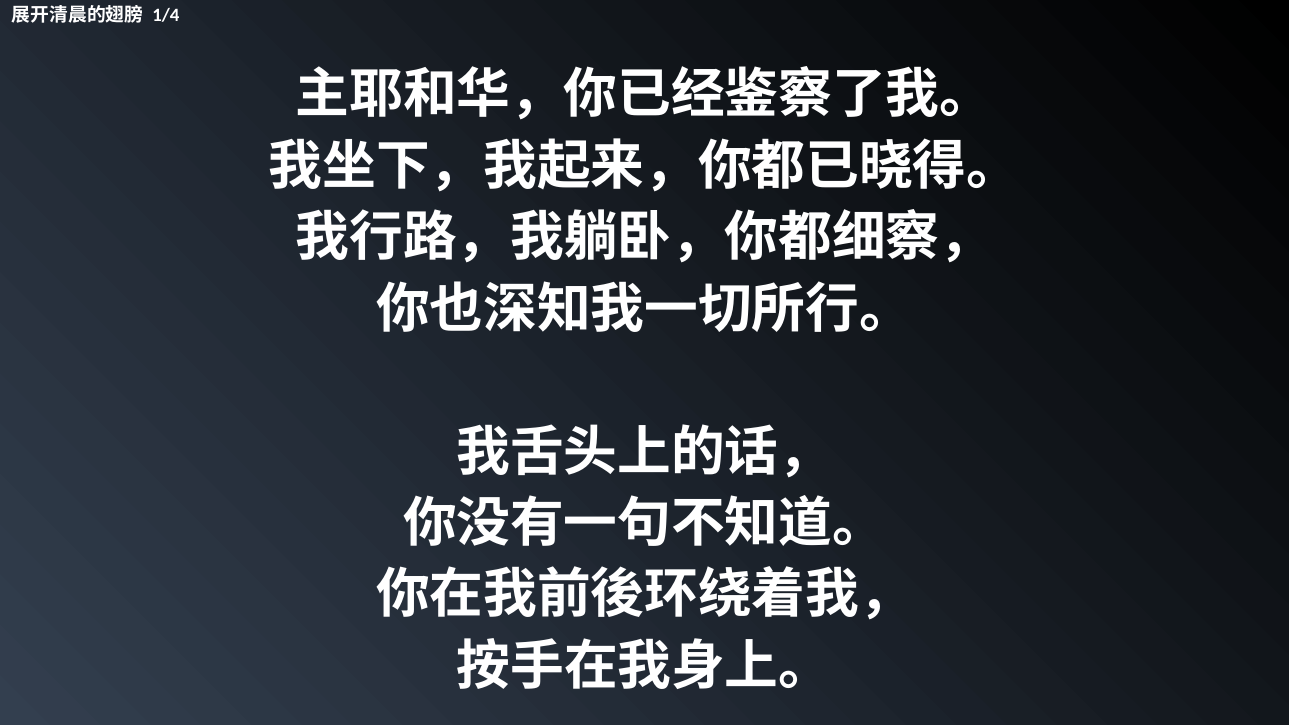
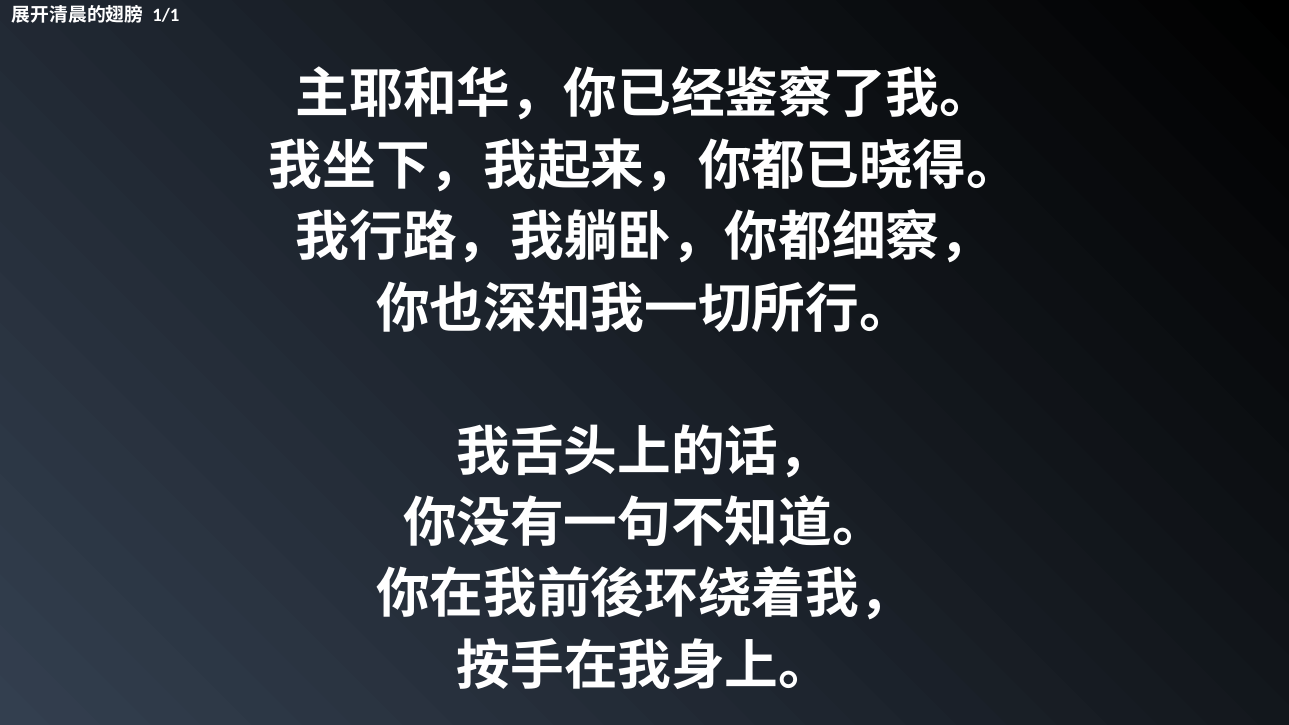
1/4: 1/4 -> 1/1 (166, 16)
